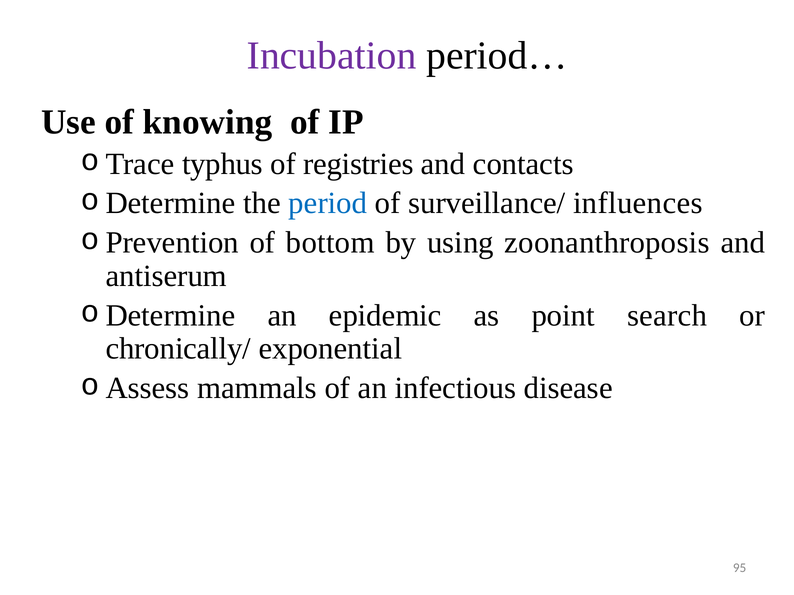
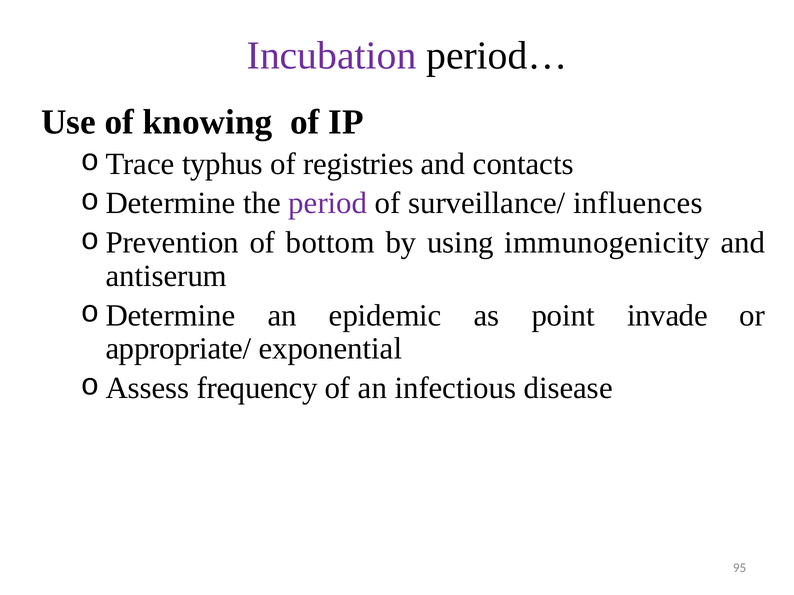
period colour: blue -> purple (328, 203)
zoonanthroposis: zoonanthroposis -> immunogenicity (607, 243)
search: search -> invade (667, 316)
chronically/: chronically/ -> appropriate/ (178, 349)
mammals: mammals -> frequency (257, 388)
